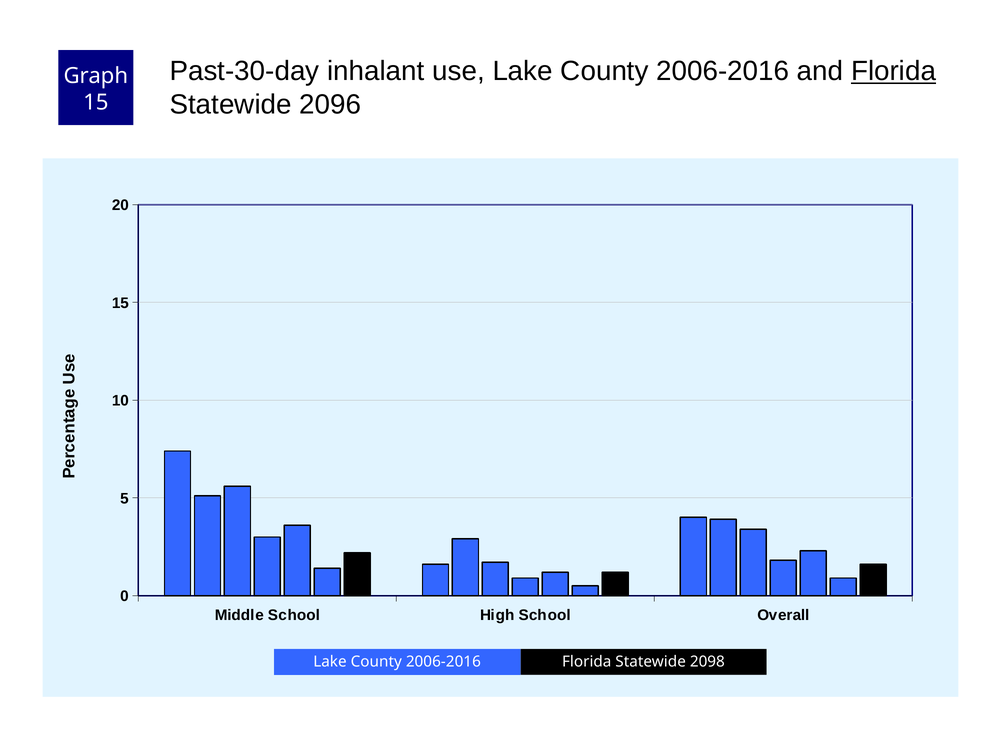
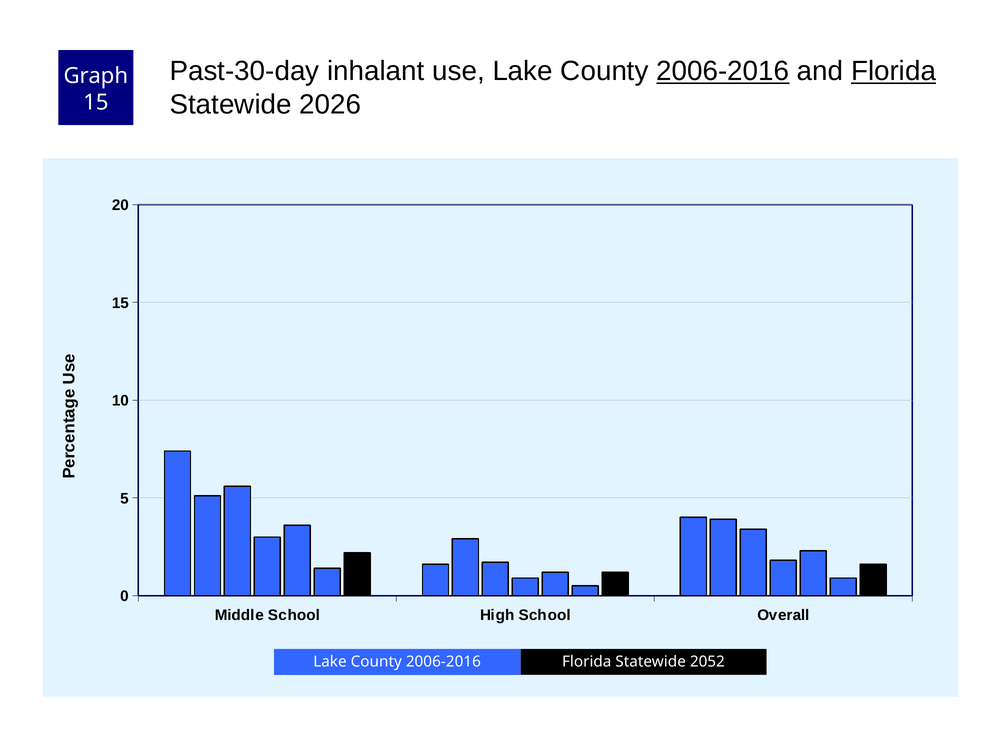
2006-2016 underline: none -> present (723, 71)
2096: 2096 -> 2026 (330, 104)
2098: 2098 -> 2052 (707, 662)
